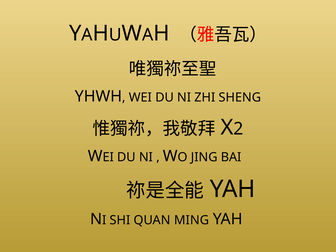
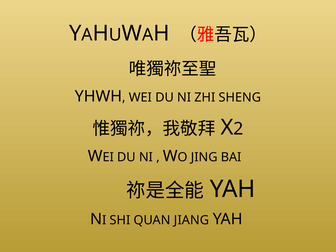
MING: MING -> JIANG (192, 220)
